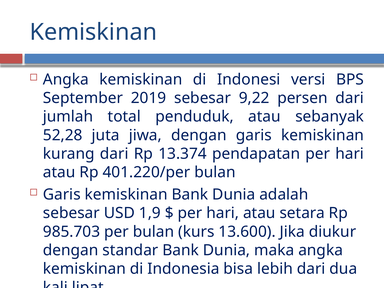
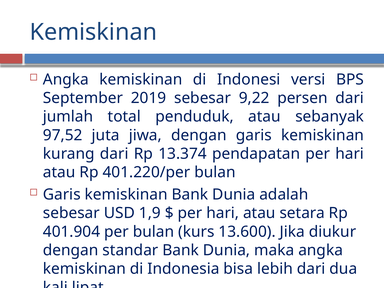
52,28: 52,28 -> 97,52 (63, 135)
985.703: 985.703 -> 401.904 (72, 232)
